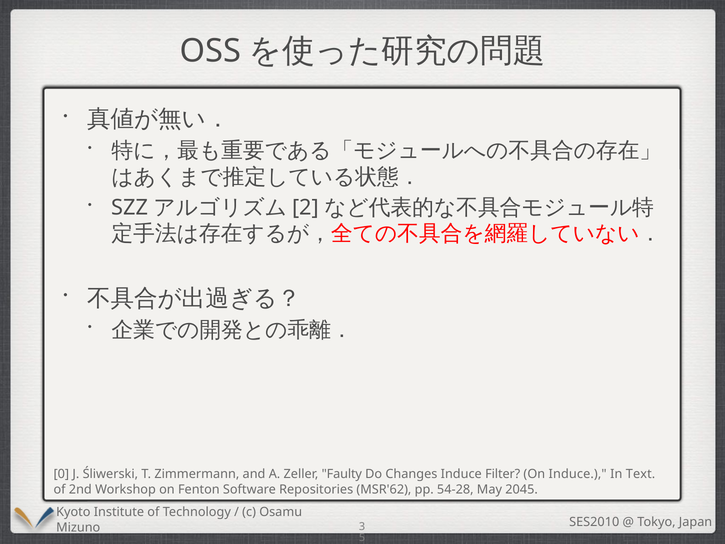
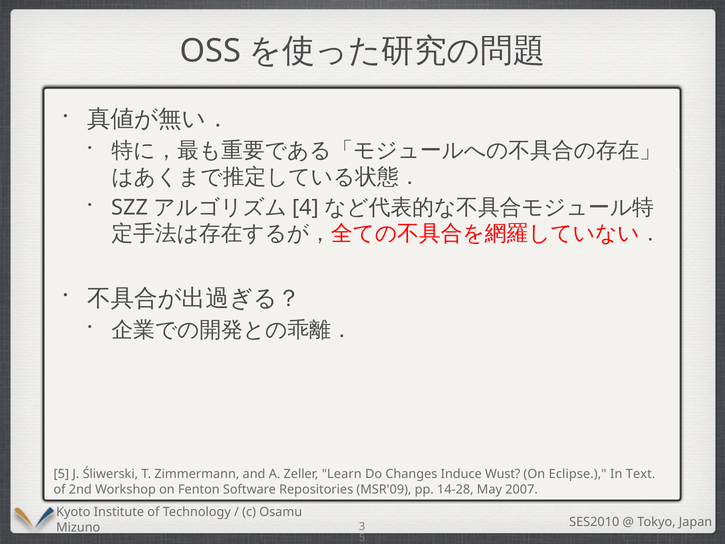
2: 2 -> 4 (306, 207)
0: 0 -> 5 (61, 474)
Faulty: Faulty -> Learn (342, 474)
Filter: Filter -> Wust (503, 474)
On Induce: Induce -> Eclipse (578, 474)
MSR'62: MSR'62 -> MSR'09 (384, 489)
54-28: 54-28 -> 14-28 (455, 489)
2045: 2045 -> 2007 (522, 489)
